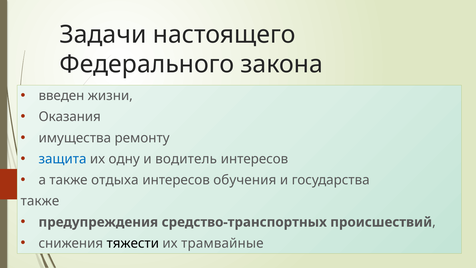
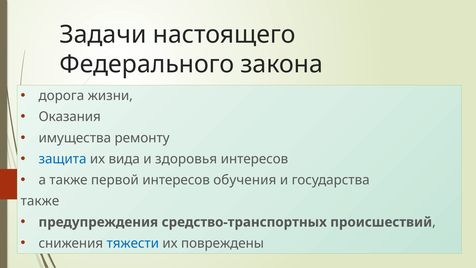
введен: введен -> дорога (61, 96)
одну: одну -> вида (124, 159)
водитель: водитель -> здоровья (186, 159)
отдыха: отдыха -> первой (115, 180)
тяжести colour: black -> blue (133, 243)
трамвайные: трамвайные -> повреждены (222, 243)
